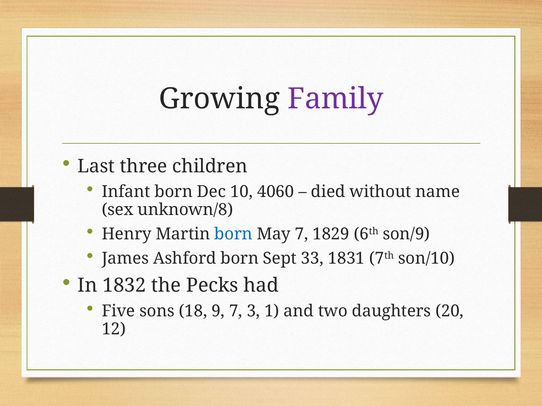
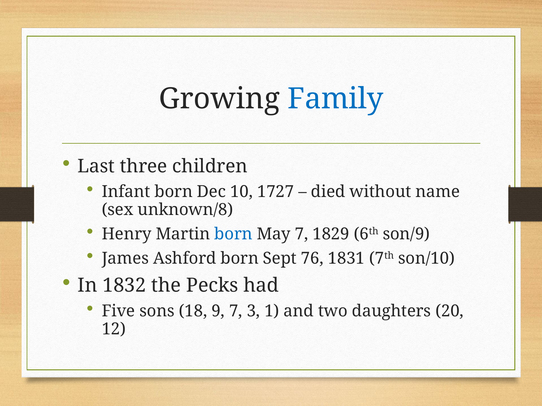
Family colour: purple -> blue (335, 99)
4060: 4060 -> 1727 (276, 192)
33: 33 -> 76 (312, 259)
